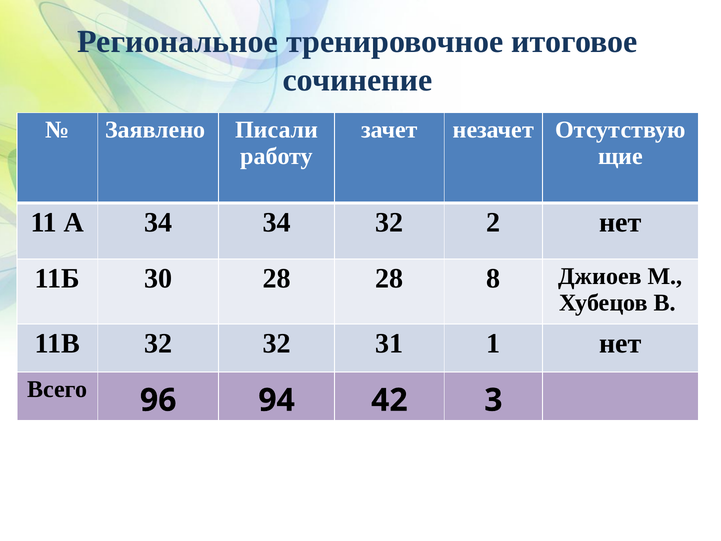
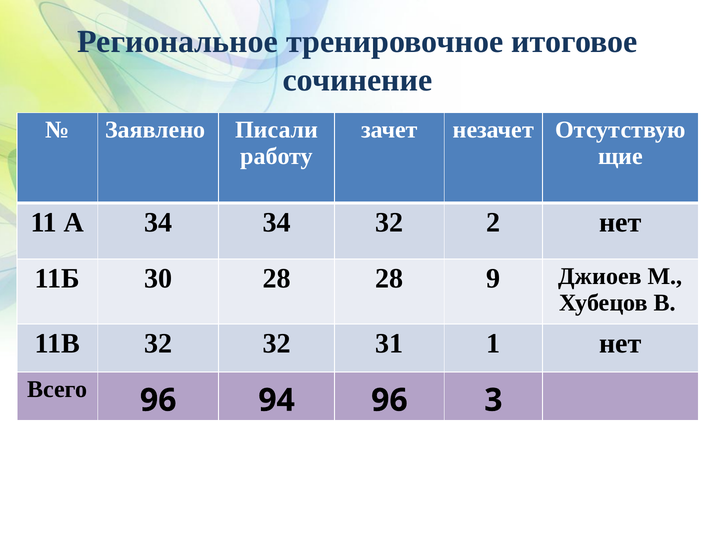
8: 8 -> 9 (493, 278)
94 42: 42 -> 96 (389, 400)
